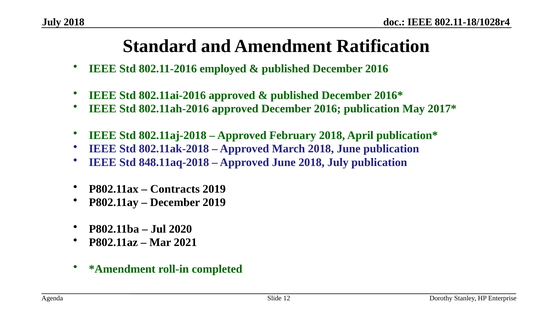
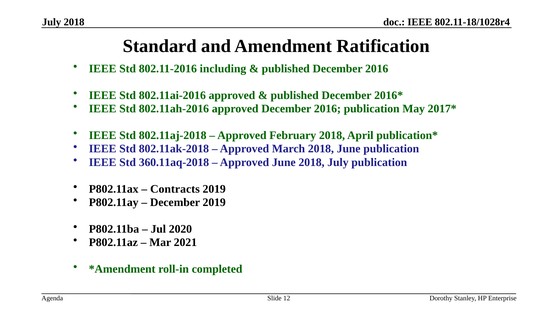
employed: employed -> including (223, 69)
848.11aq-2018: 848.11aq-2018 -> 360.11aq-2018 (174, 162)
